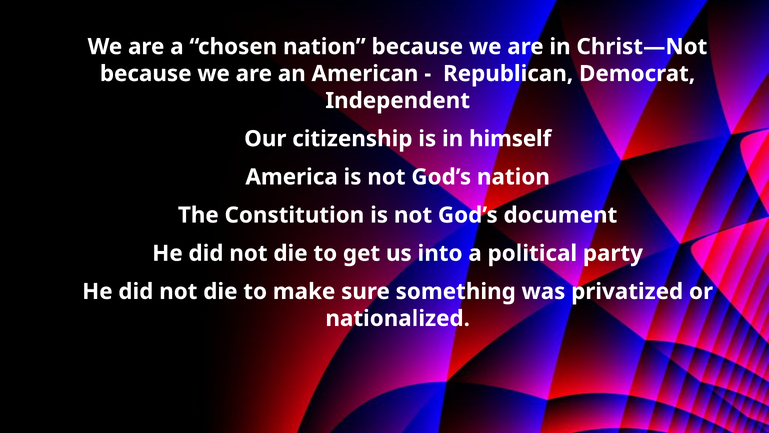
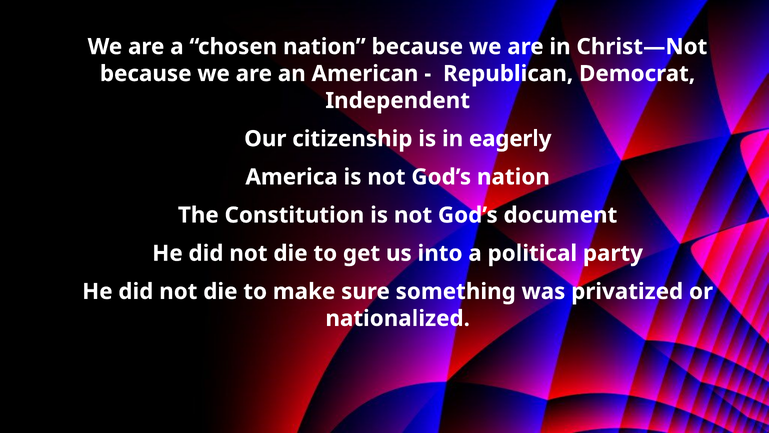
himself: himself -> eagerly (510, 139)
